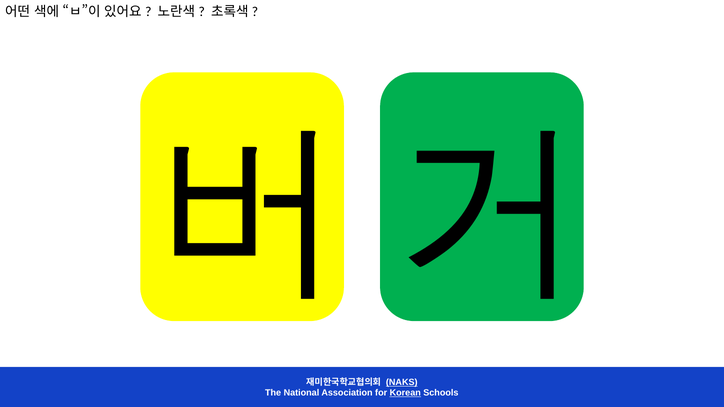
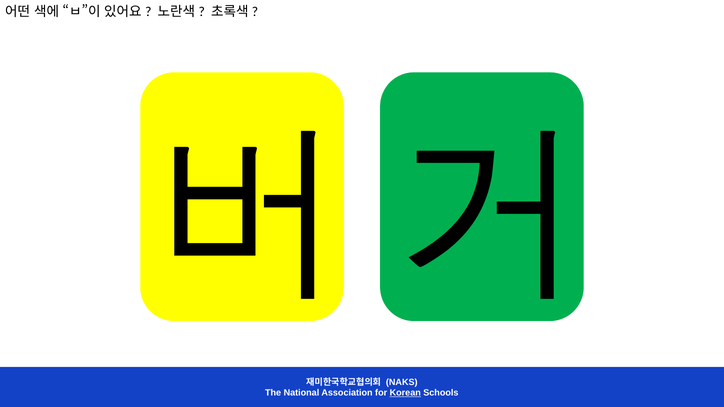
NAKS underline: present -> none (402, 382)
